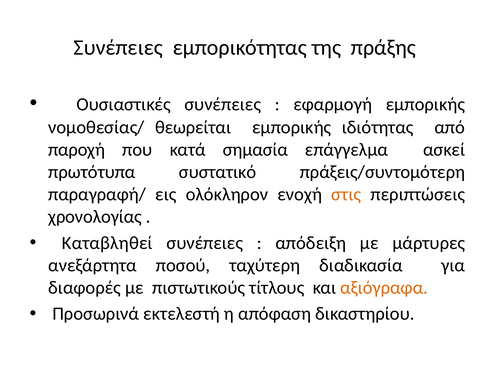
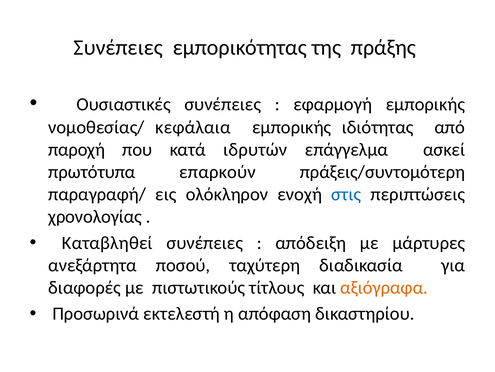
θεωρείται: θεωρείται -> κεφάλαια (193, 127)
σημασία: σημασία -> ιδρυτών (255, 149)
συστατικό: συστατικό -> επαρκούν (218, 172)
στις colour: orange -> blue (346, 194)
